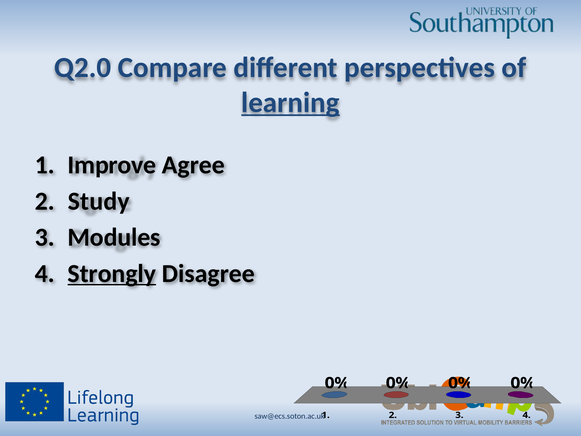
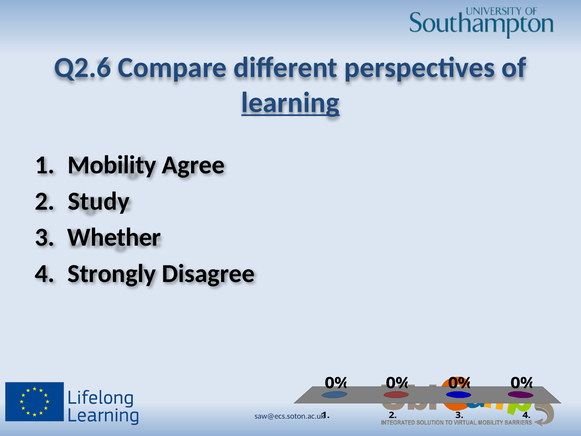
Q2.0: Q2.0 -> Q2.6 (83, 68)
Improve: Improve -> Mobility (112, 165)
Modules: Modules -> Whether (114, 237)
Strongly underline: present -> none (112, 273)
